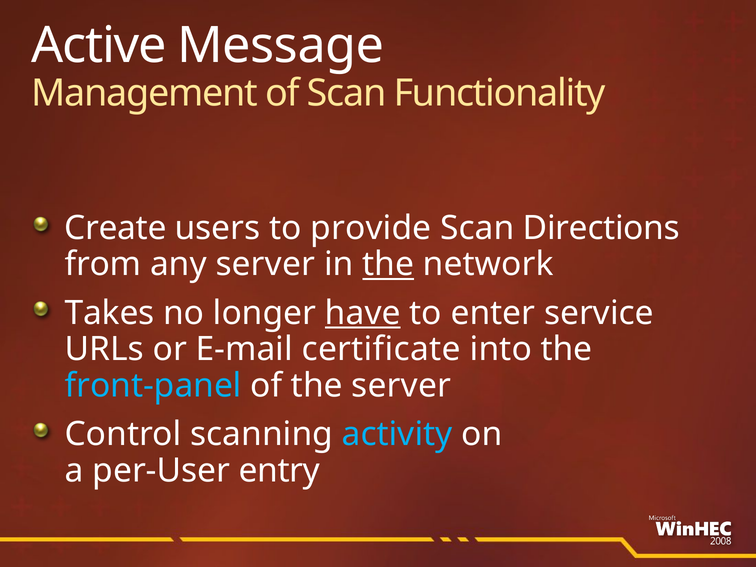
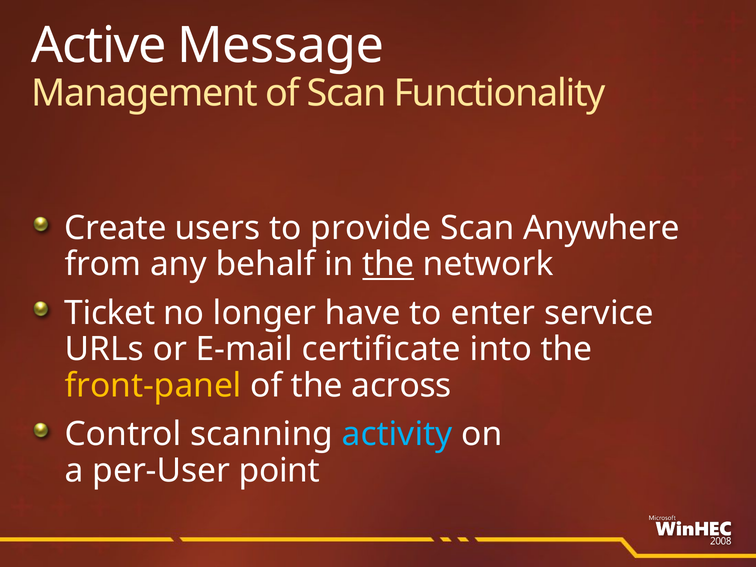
Directions: Directions -> Anywhere (601, 228)
any server: server -> behalf (265, 264)
Takes: Takes -> Ticket (110, 313)
have underline: present -> none (363, 313)
front-panel colour: light blue -> yellow (153, 386)
the server: server -> across (402, 386)
entry: entry -> point (279, 470)
